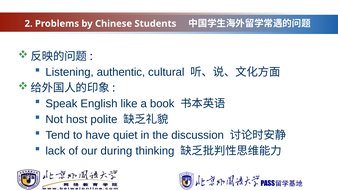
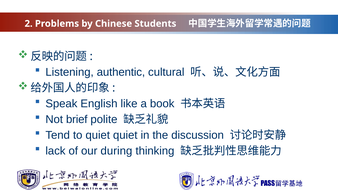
host: host -> brief (77, 119)
to have: have -> quiet (98, 135)
